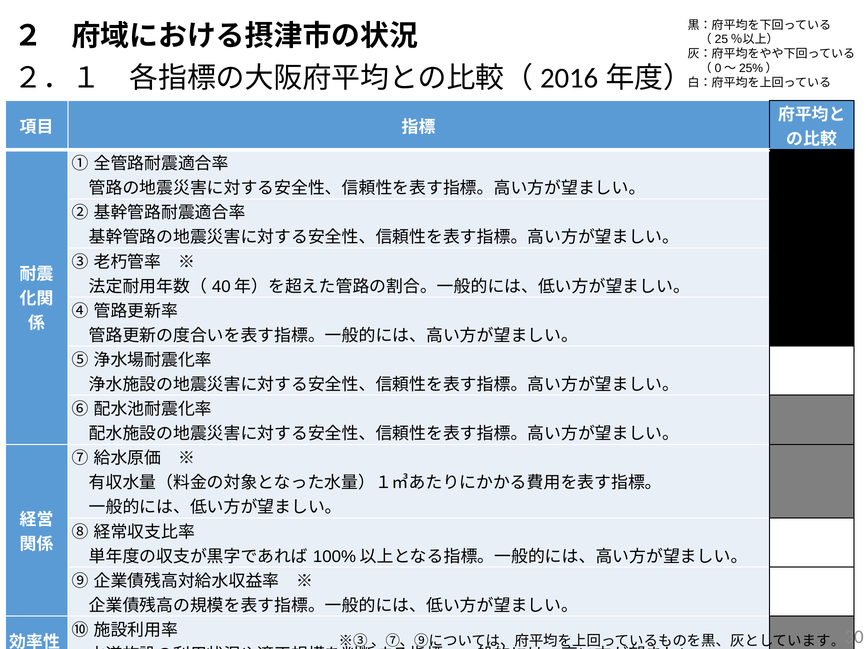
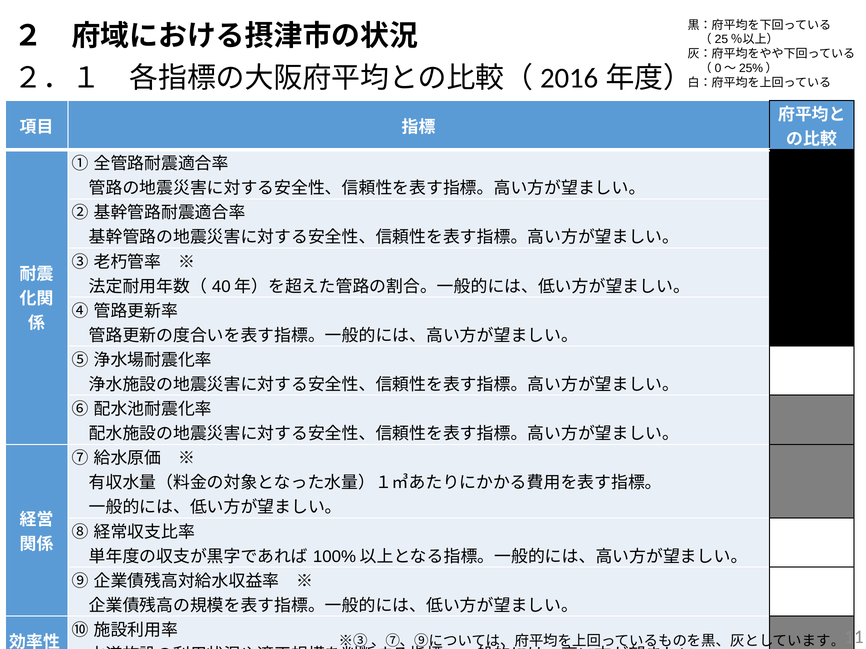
30: 30 -> 11 (854, 638)
